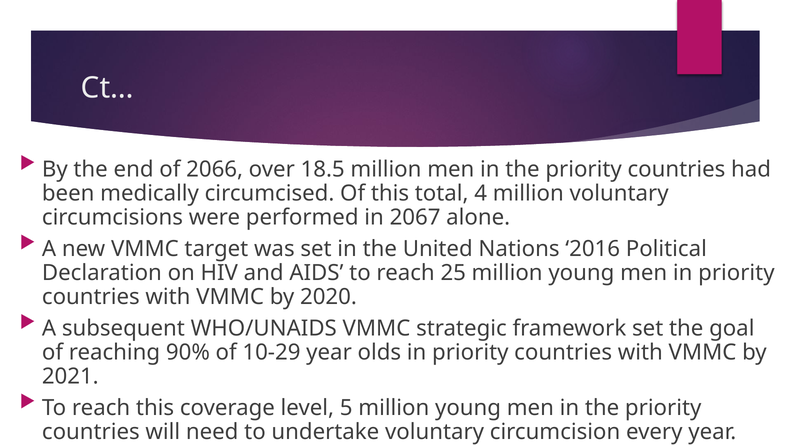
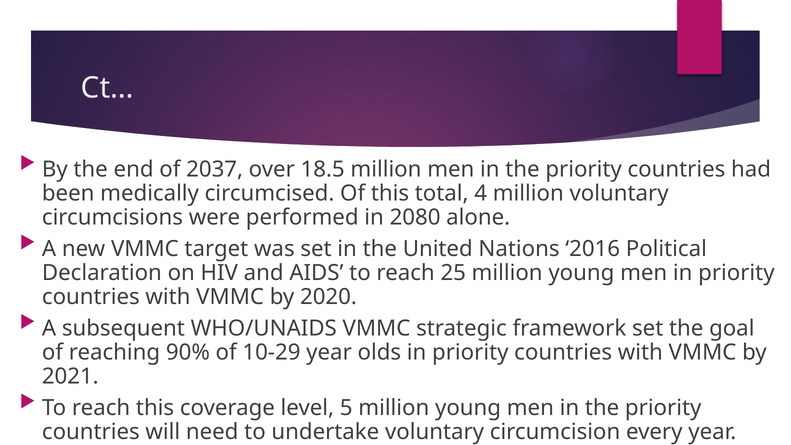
2066: 2066 -> 2037 (215, 169)
2067: 2067 -> 2080 (415, 217)
